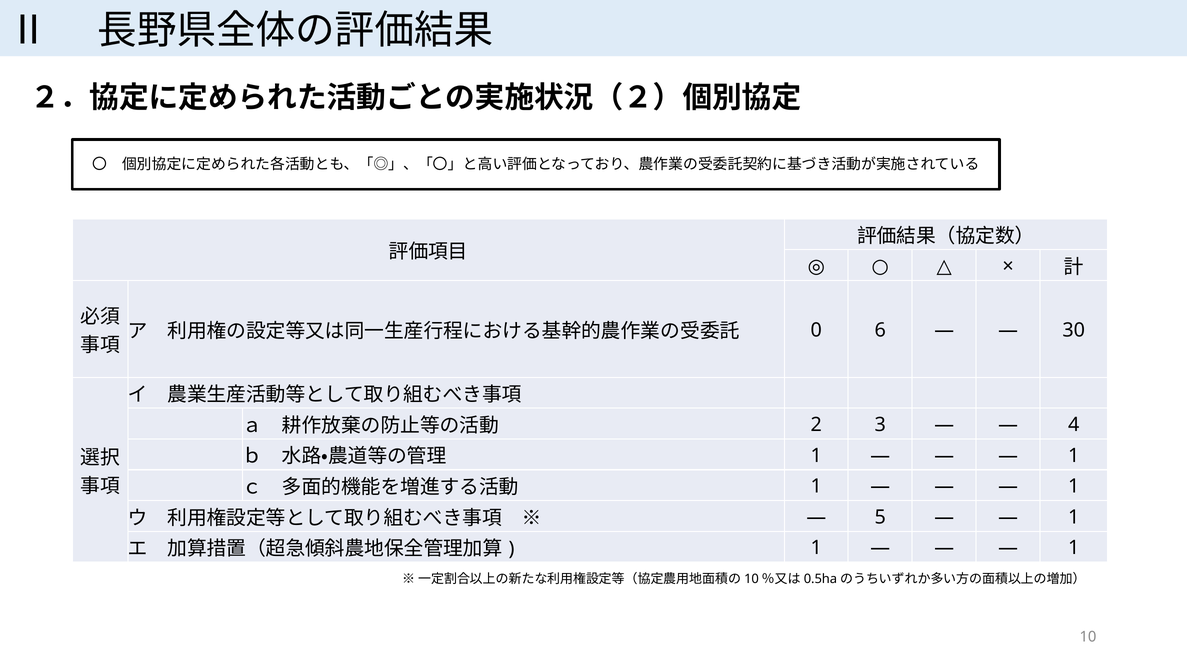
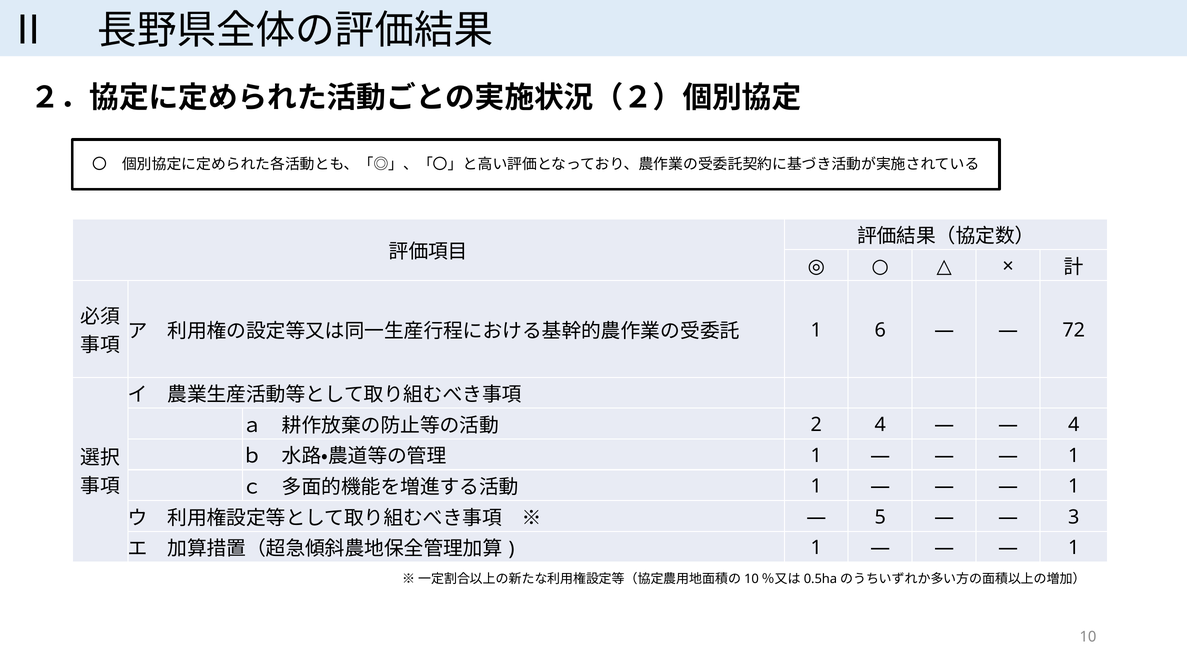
0: 0 -> 1 (816, 330)
30: 30 -> 72 (1074, 330)
2 3: 3 -> 4 (880, 425)
1: 1 -> 3 (1074, 517)
